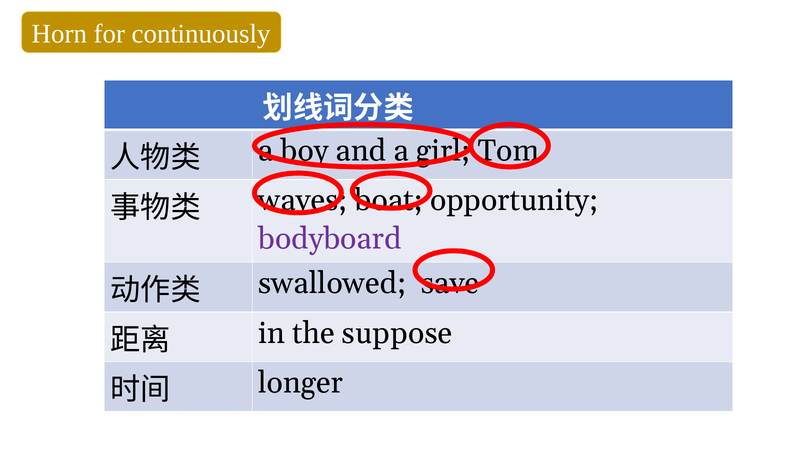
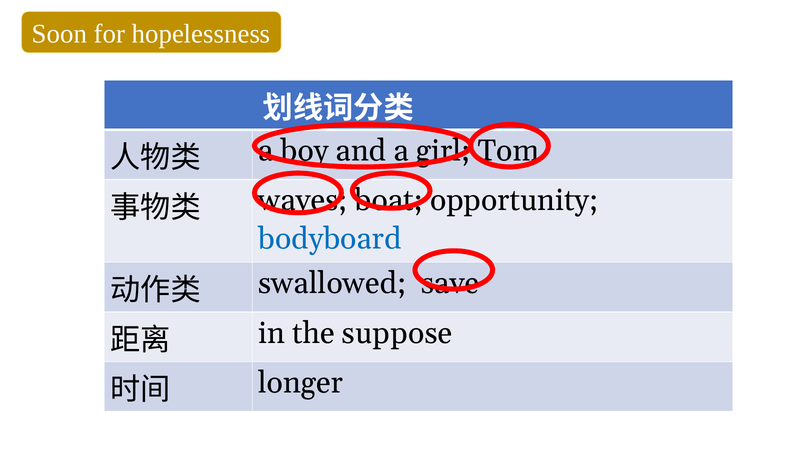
Horn: Horn -> Soon (60, 34)
continuously: continuously -> hopelessness (201, 34)
bodyboard colour: purple -> blue (330, 239)
